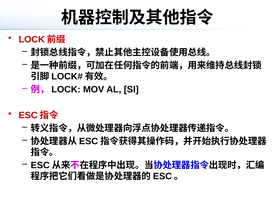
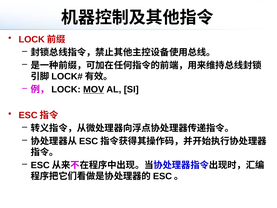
MOV underline: none -> present (94, 89)
